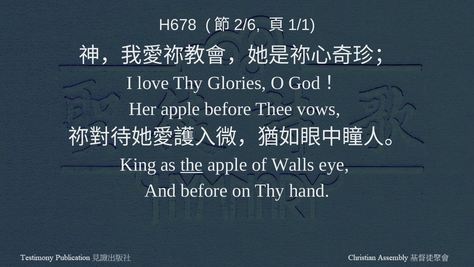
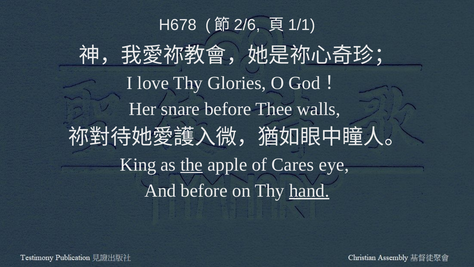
Her apple: apple -> snare (180, 109)
vows: vows -> walls (319, 109)
Walls: Walls -> Cares (293, 164)
hand underline: none -> present (309, 190)
